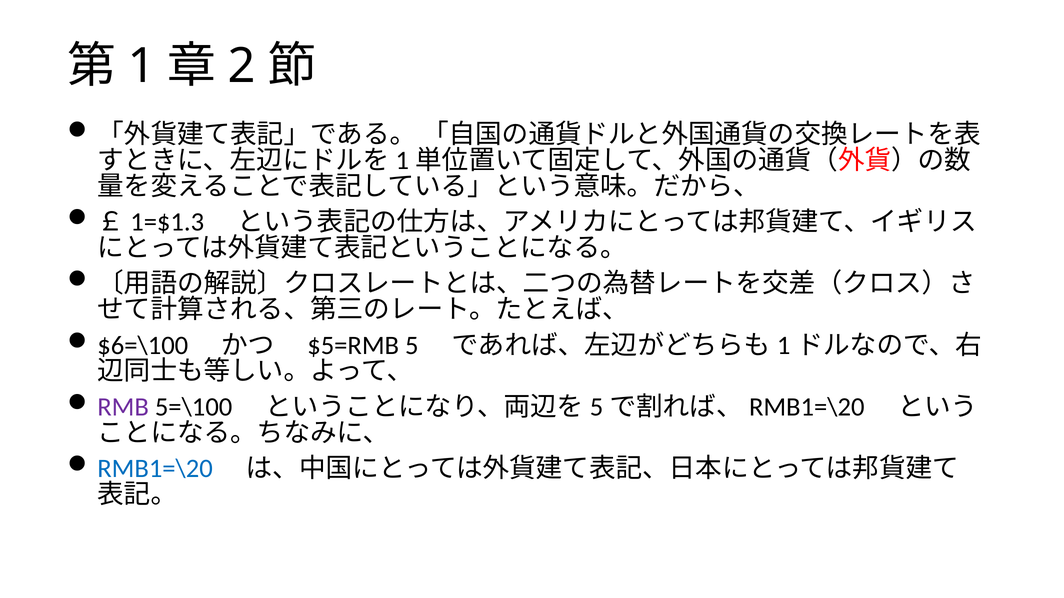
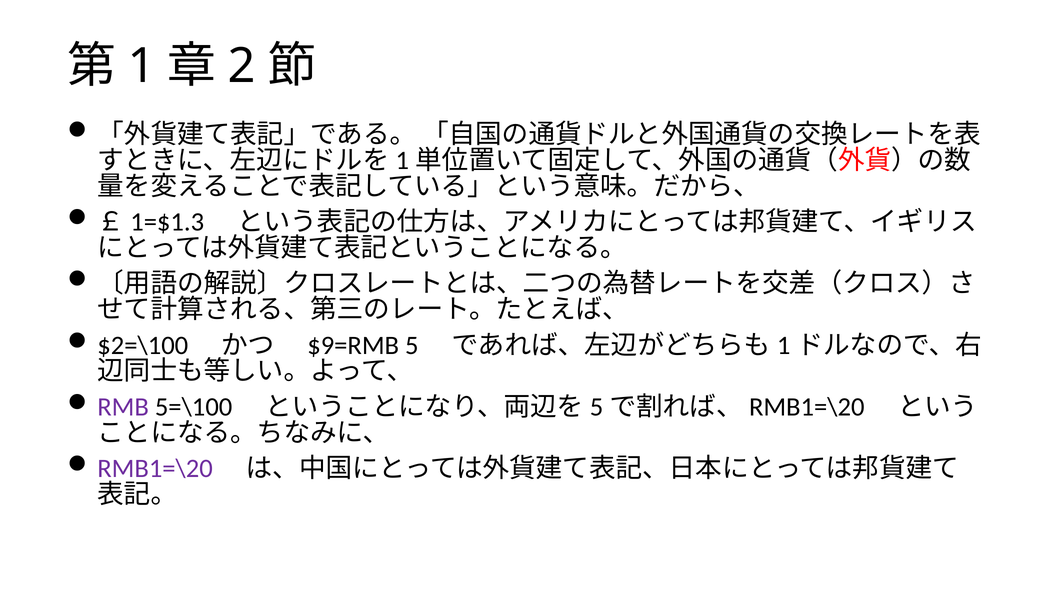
$6=\100: $6=\100 -> $2=\100 (143, 346)
$5=RMB: $5=RMB -> $9=RMB (353, 346)
RMB1=\20 colour: blue -> purple (155, 469)
